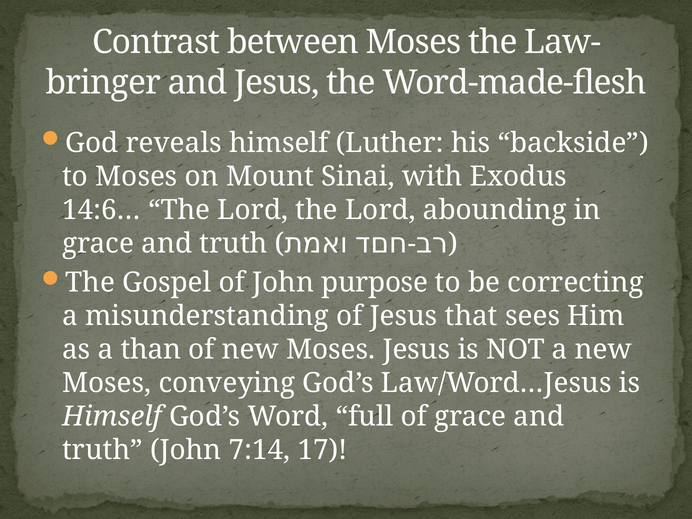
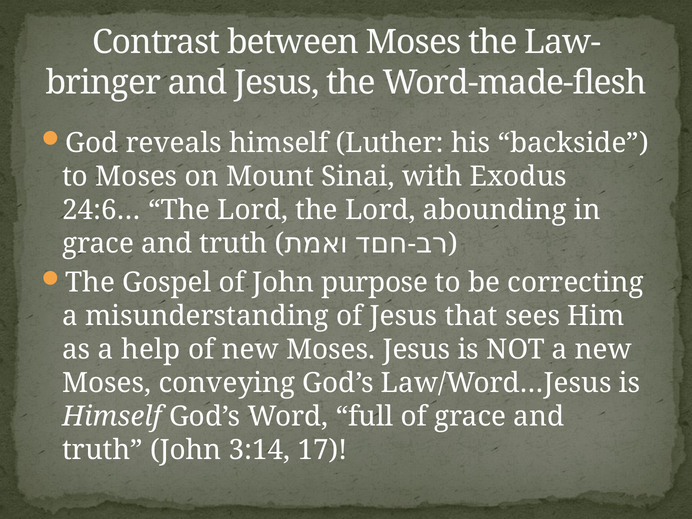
14:6…: 14:6… -> 24:6… (101, 210)
than: than -> help (151, 350)
7:14: 7:14 -> 3:14 (259, 450)
